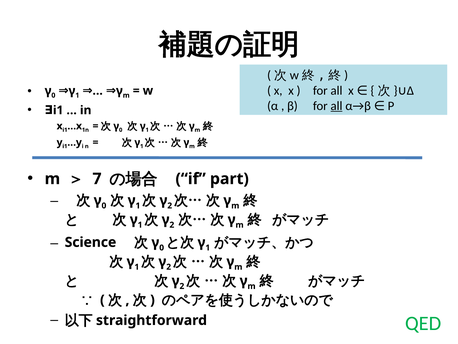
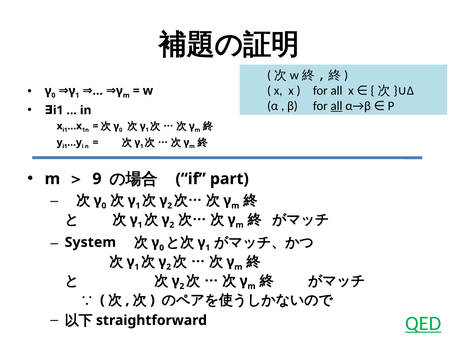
7: 7 -> 9 (97, 179)
Science: Science -> System (90, 242)
QED underline: none -> present (423, 323)
